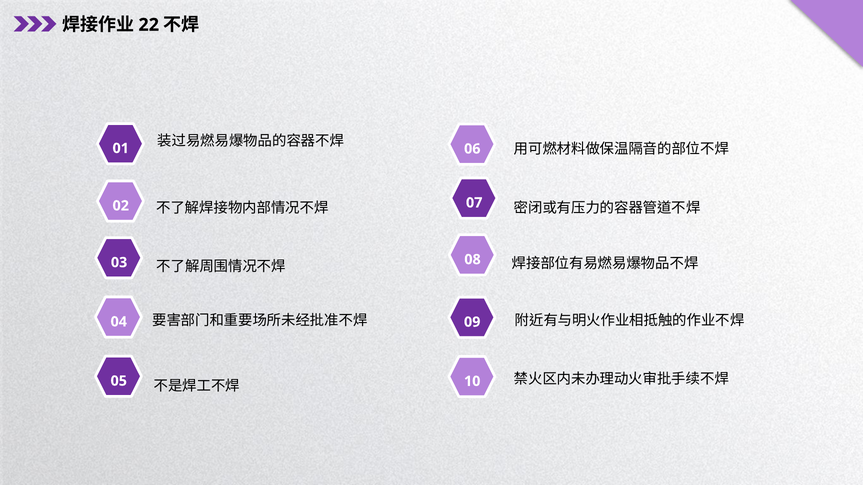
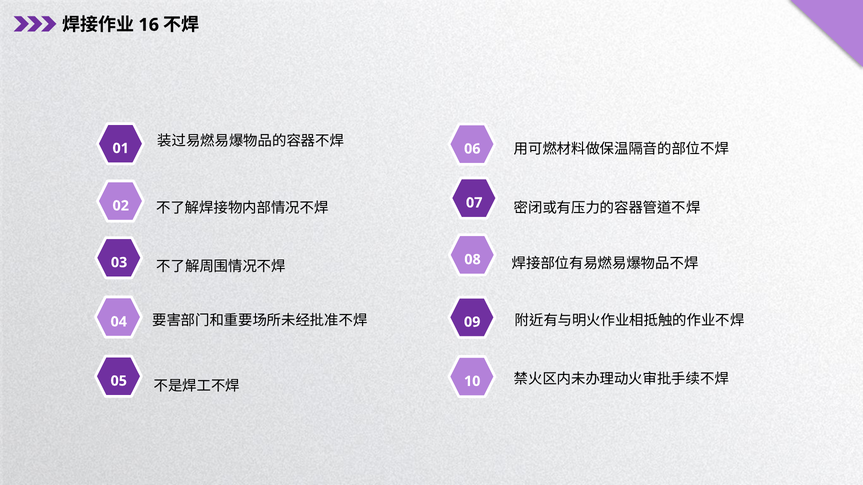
22: 22 -> 16 (149, 25)
